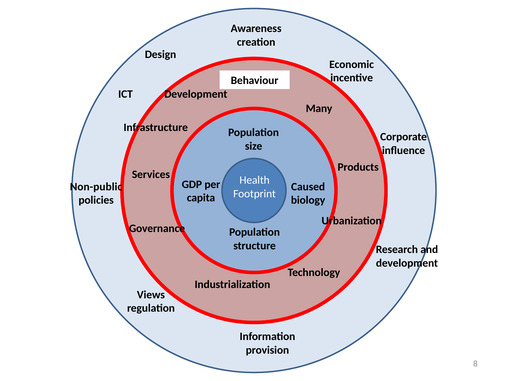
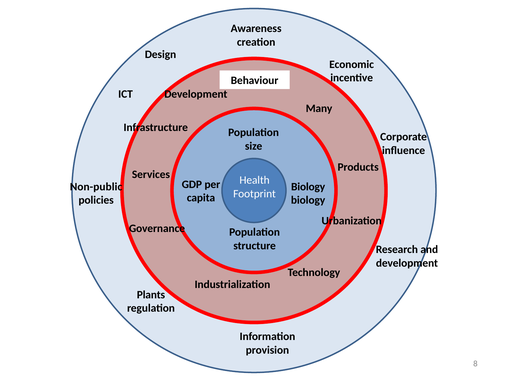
Caused: Caused -> Biology (308, 187)
Views: Views -> Plants (151, 295)
